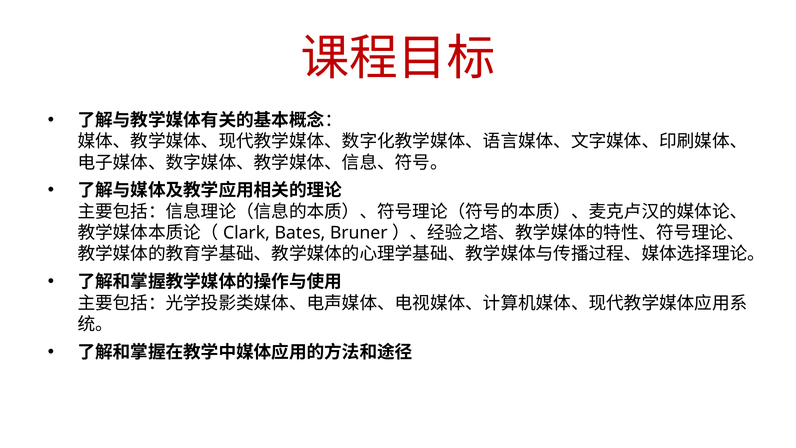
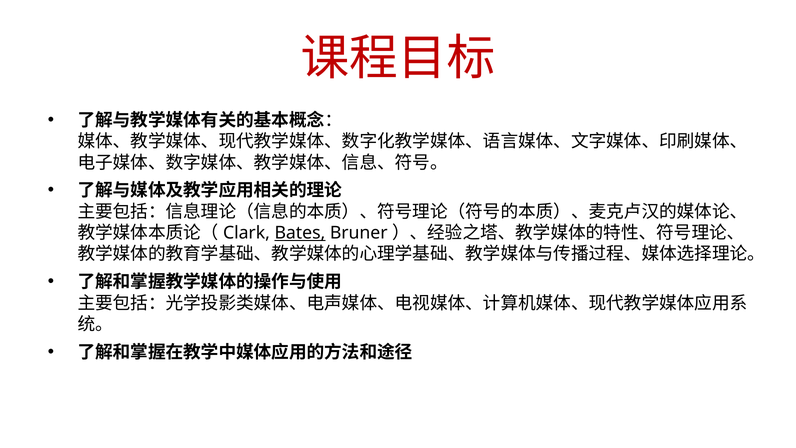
Bates underline: none -> present (300, 233)
